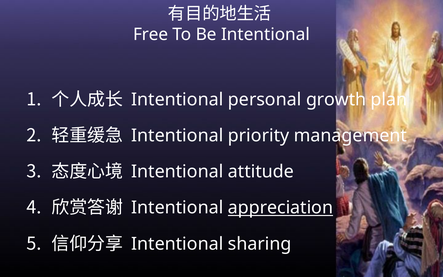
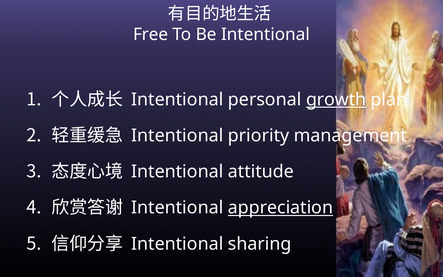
growth underline: none -> present (336, 99)
